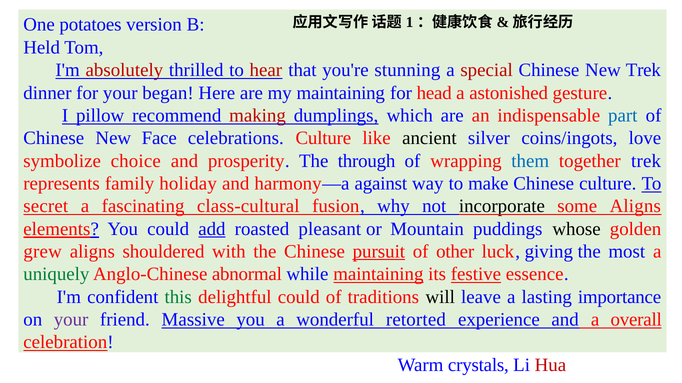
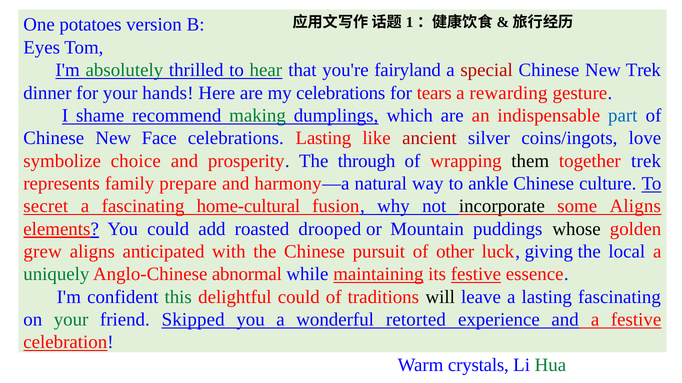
Held: Held -> Eyes (42, 48)
absolutely colour: red -> green (124, 70)
hear colour: red -> green (266, 70)
stunning: stunning -> fairyland (408, 70)
began: began -> hands (168, 93)
my maintaining: maintaining -> celebrations (341, 93)
head: head -> tears (434, 93)
astonished: astonished -> rewarding (508, 93)
pillow: pillow -> shame (100, 116)
making colour: red -> green (258, 116)
celebrations Culture: Culture -> Lasting (323, 138)
ancient colour: black -> red (429, 138)
them colour: blue -> black (530, 161)
holiday: holiday -> prepare (188, 184)
against: against -> natural (381, 184)
make: make -> ankle (488, 184)
class-cultural: class-cultural -> home-cultural (248, 207)
add underline: present -> none (212, 229)
pleasant: pleasant -> drooped (330, 229)
shouldered: shouldered -> anticipated (164, 252)
pursuit underline: present -> none (379, 252)
most: most -> local (627, 252)
lasting importance: importance -> fascinating (619, 297)
your colour: purple -> green (71, 320)
Massive: Massive -> Skipped (193, 320)
a overall: overall -> festive (636, 320)
Hua colour: red -> green (550, 366)
